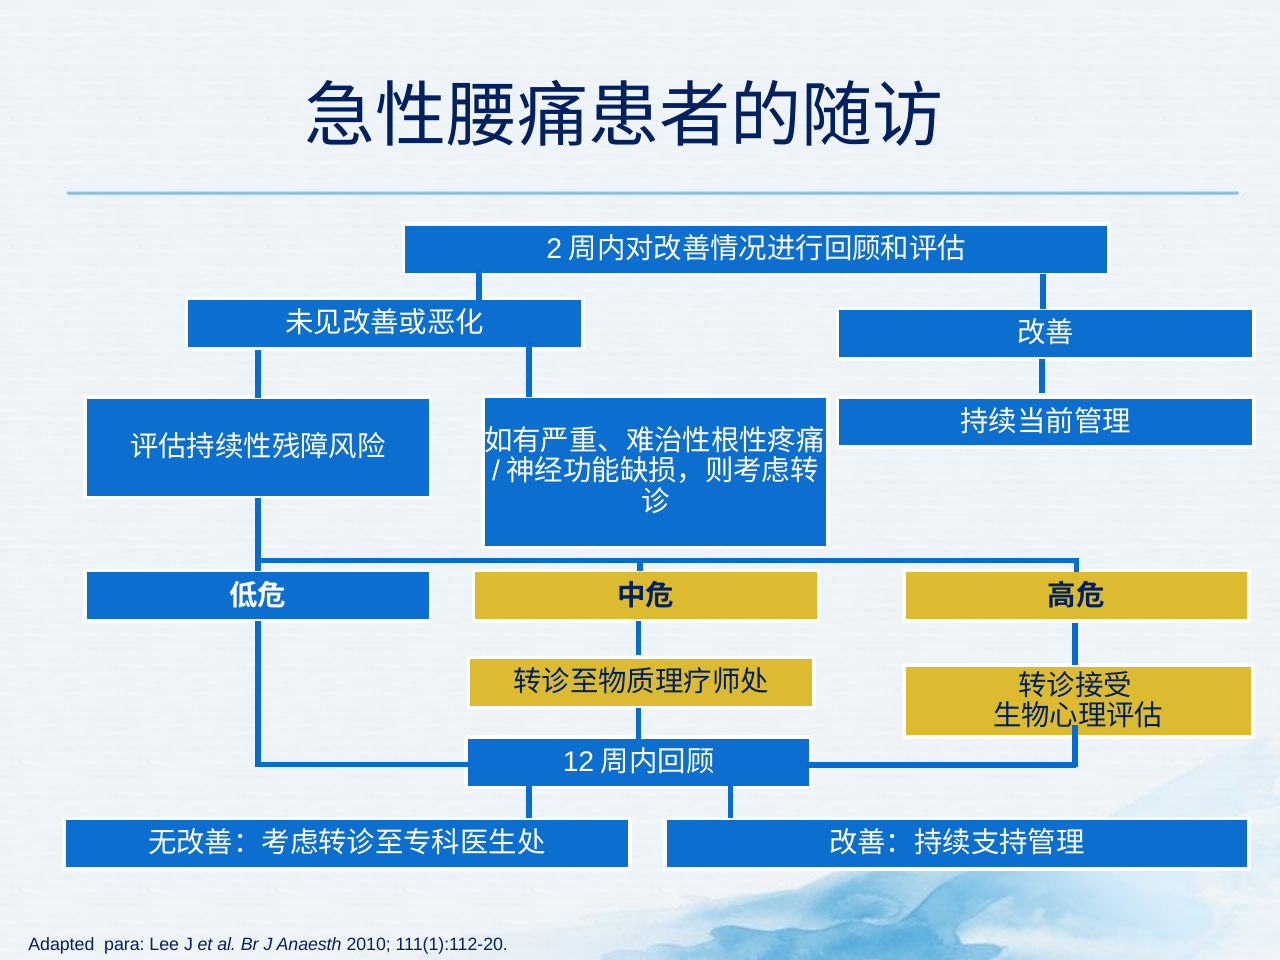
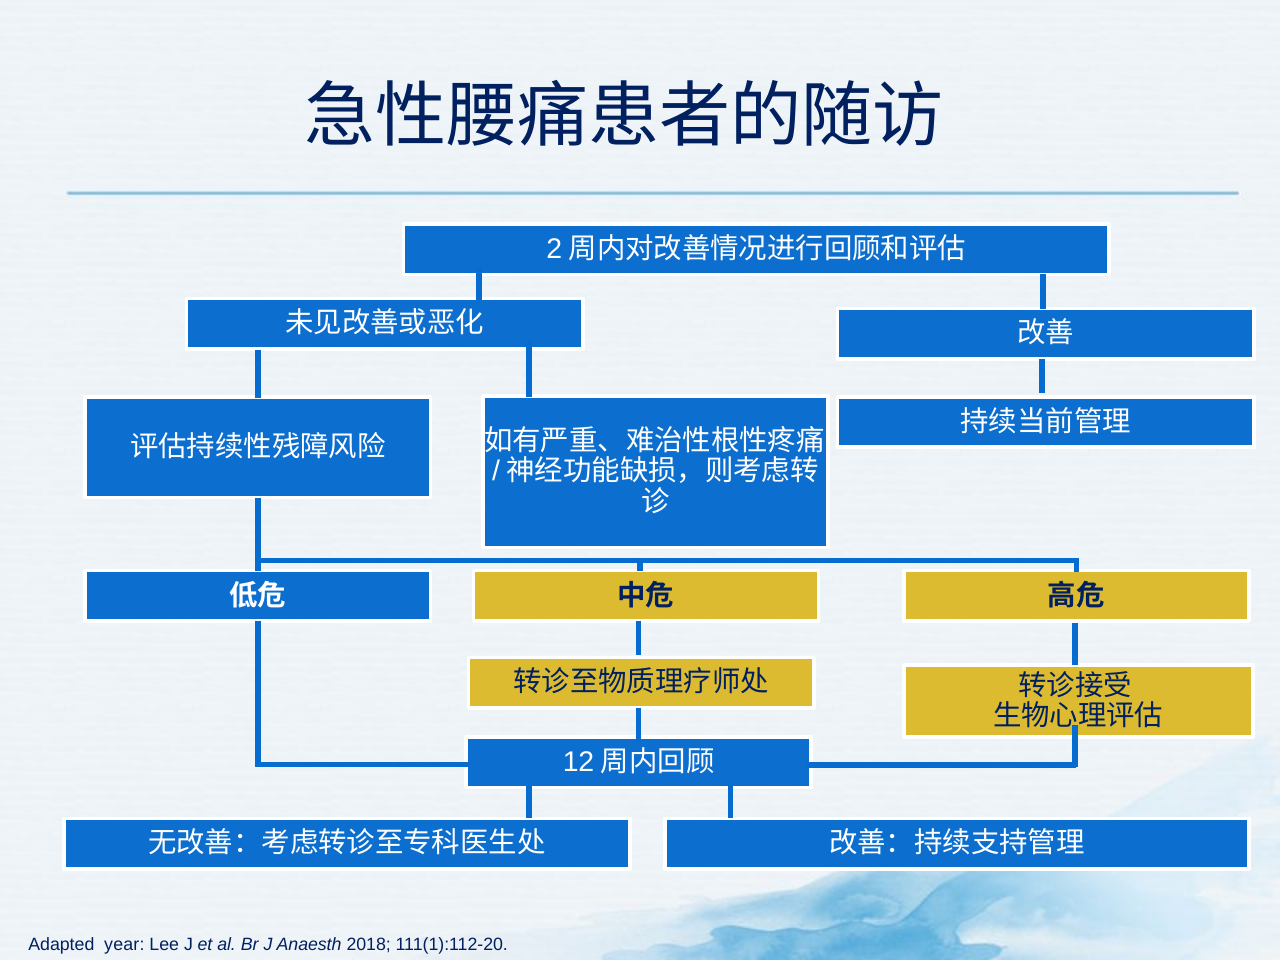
para: para -> year (124, 945)
2010: 2010 -> 2018 (369, 945)
